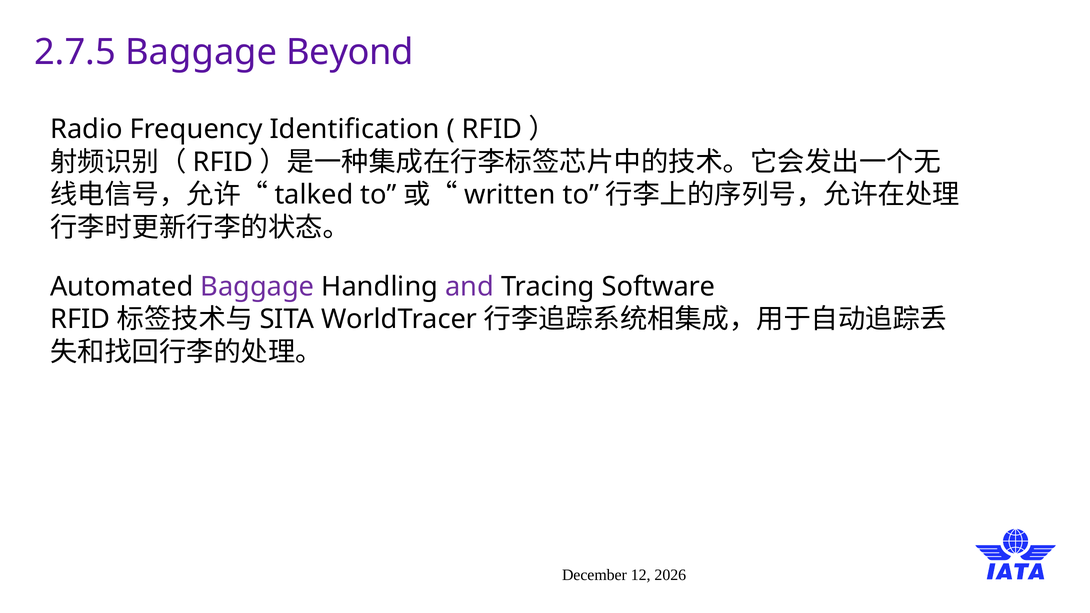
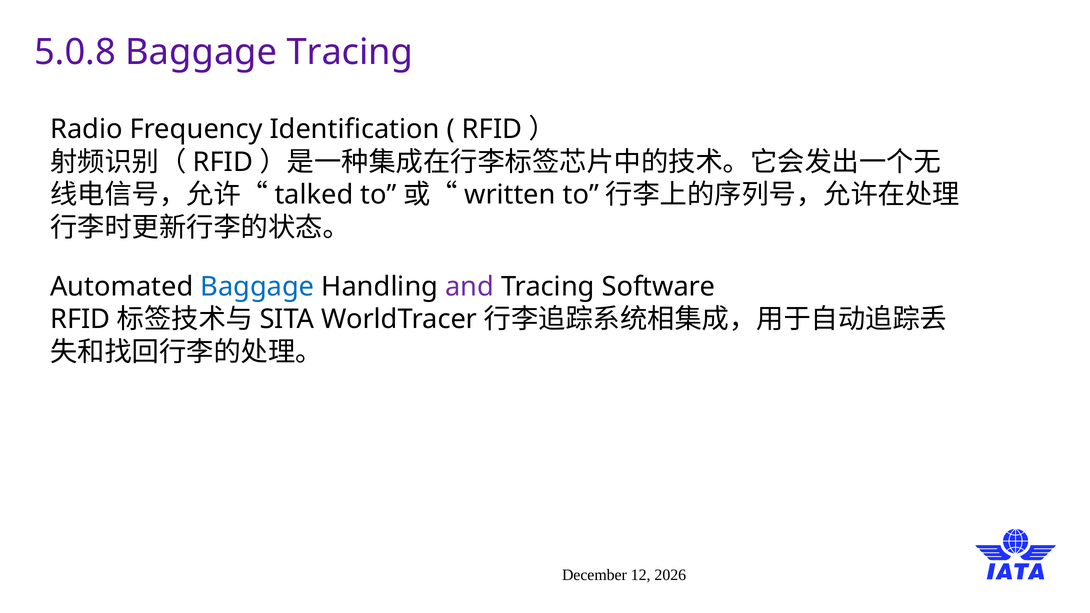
2.7.5: 2.7.5 -> 5.0.8 (75, 52)
Baggage Beyond: Beyond -> Tracing (350, 52)
Baggage colour: purple -> blue (257, 287)
